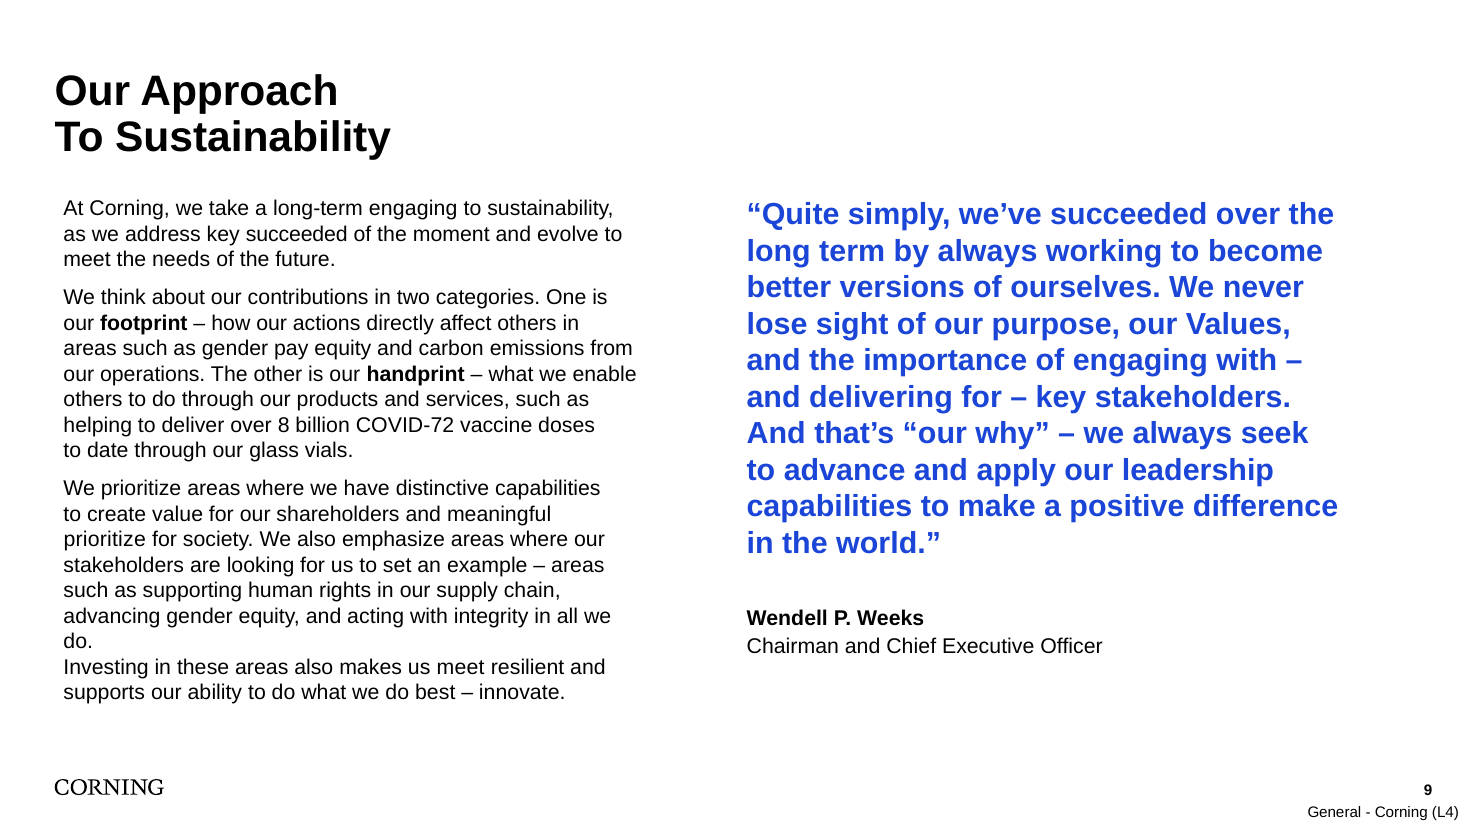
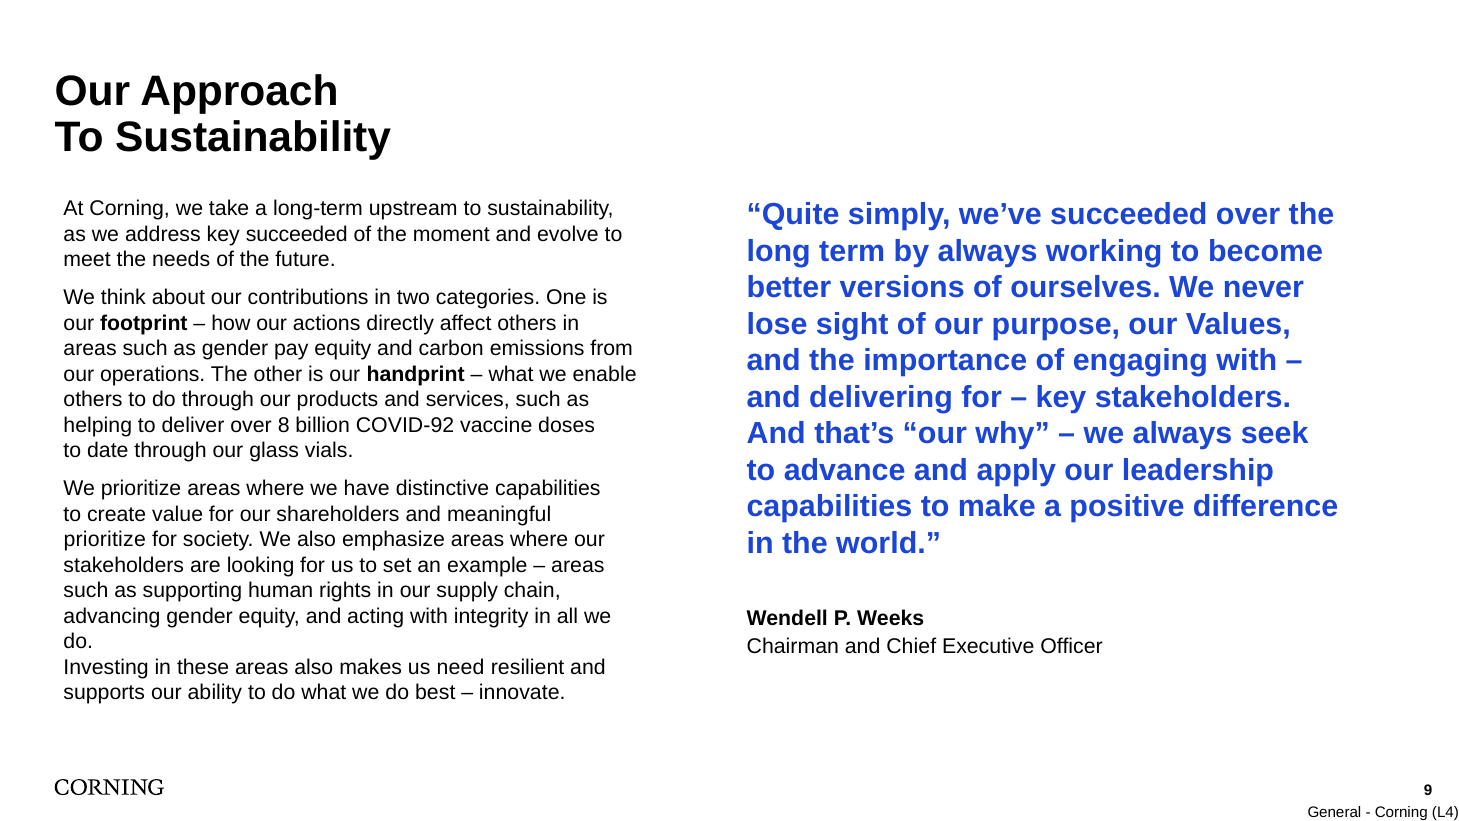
long-term engaging: engaging -> upstream (413, 209)
COVID-72: COVID-72 -> COVID-92 (405, 425)
us meet: meet -> need (461, 667)
